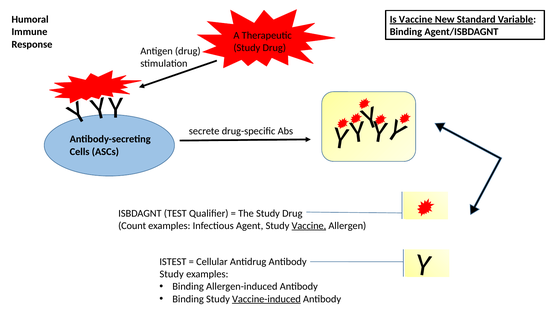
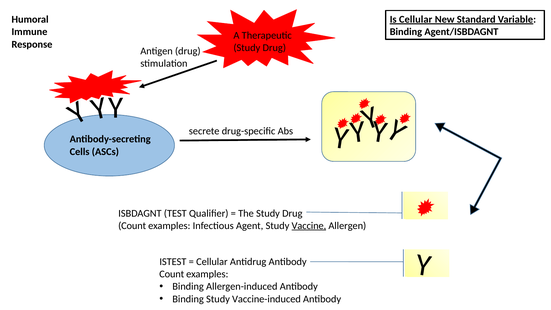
Is Vaccine: Vaccine -> Cellular (416, 19)
Study: Study -> Count (172, 274)
Vaccine-induced underline: present -> none (266, 299)
